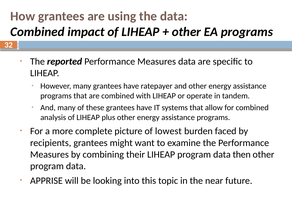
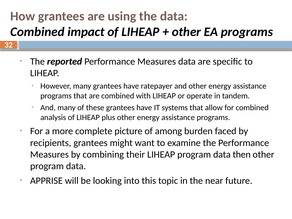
lowest: lowest -> among (168, 131)
